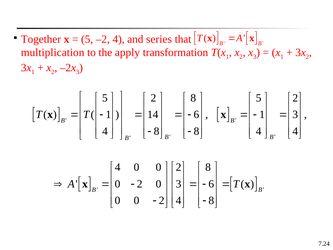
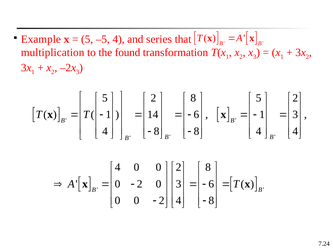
Together: Together -> Example (41, 39)
–2: –2 -> –5 (103, 39)
apply: apply -> found (128, 52)
